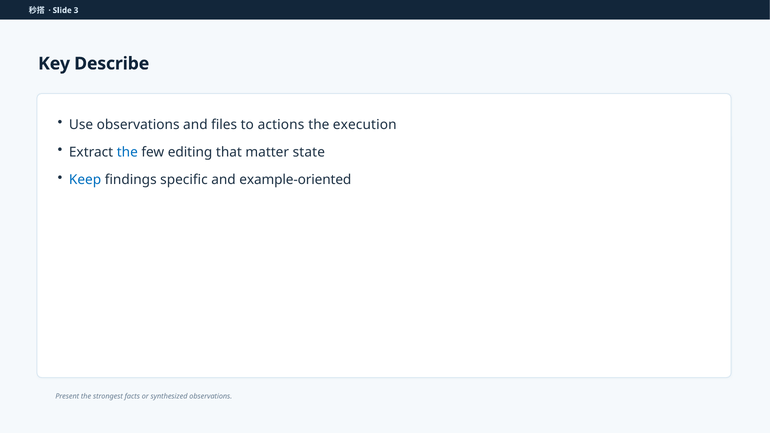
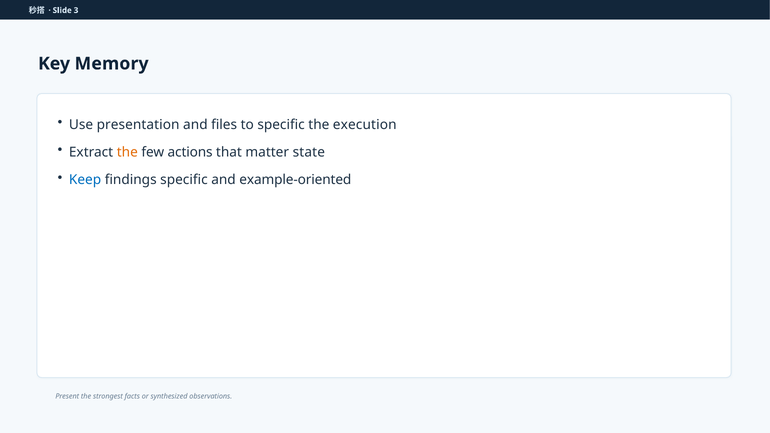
Describe: Describe -> Memory (112, 64)
Use observations: observations -> presentation (138, 125)
to actions: actions -> specific (281, 125)
the colour: blue -> orange (127, 152)
editing: editing -> actions (190, 152)
